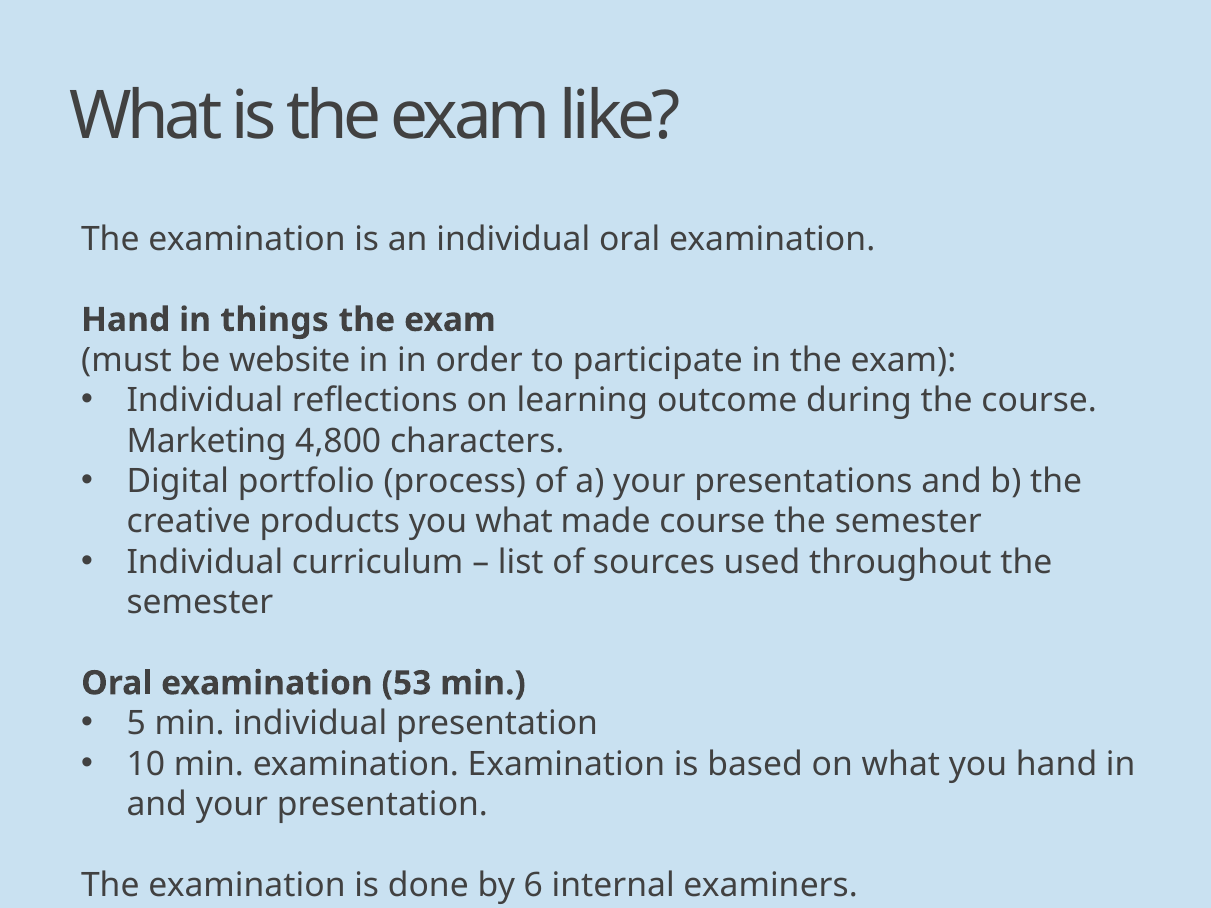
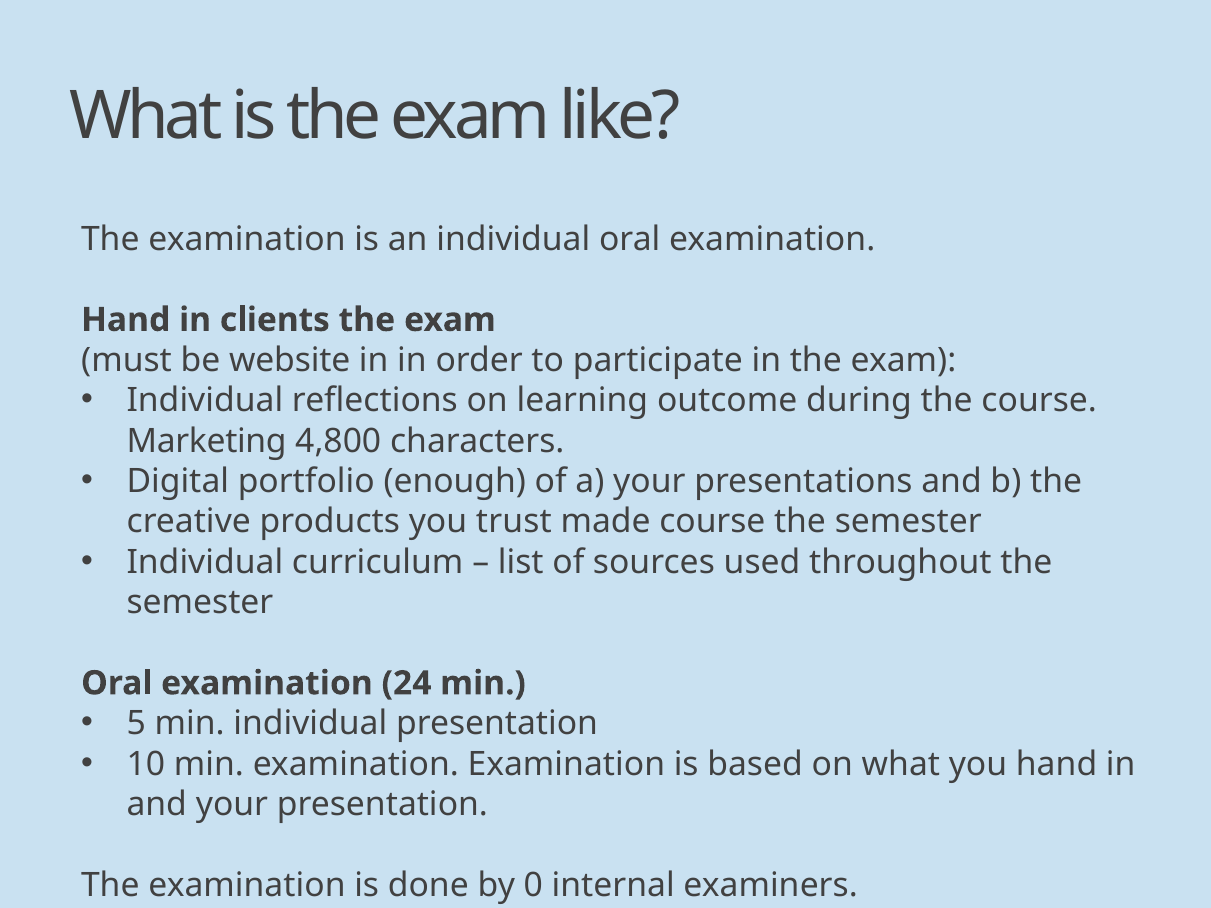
things: things -> clients (275, 320)
process: process -> enough (455, 481)
you what: what -> trust (514, 522)
53: 53 -> 24 (407, 683)
6: 6 -> 0 (533, 885)
